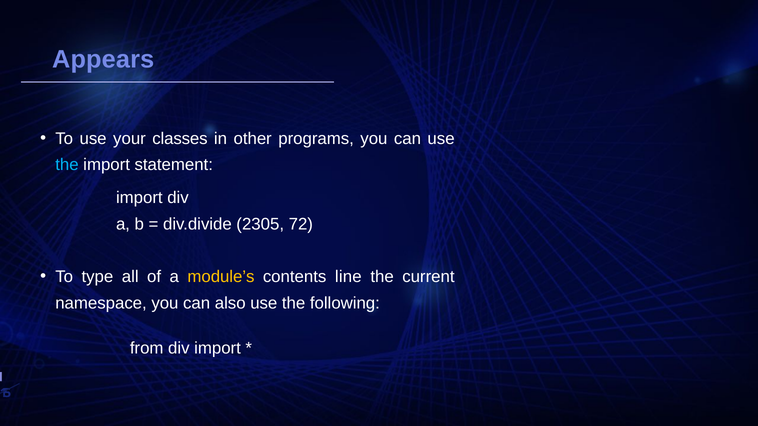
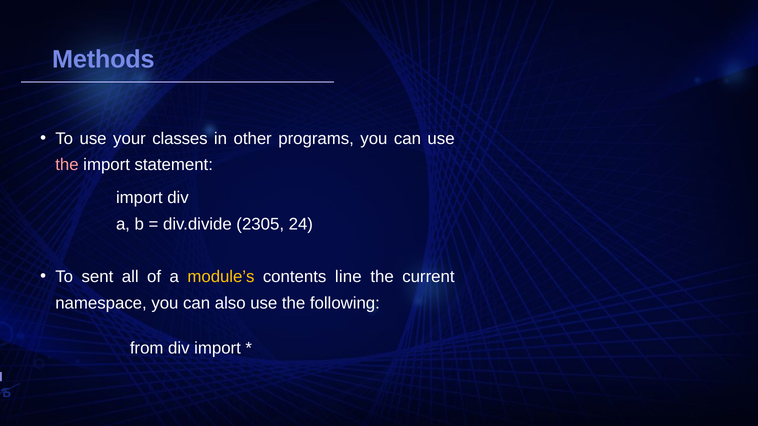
Appears: Appears -> Methods (103, 59)
the colour: light blue -> pink (67, 165)
72: 72 -> 24 (301, 224)
type: type -> sent (97, 277)
